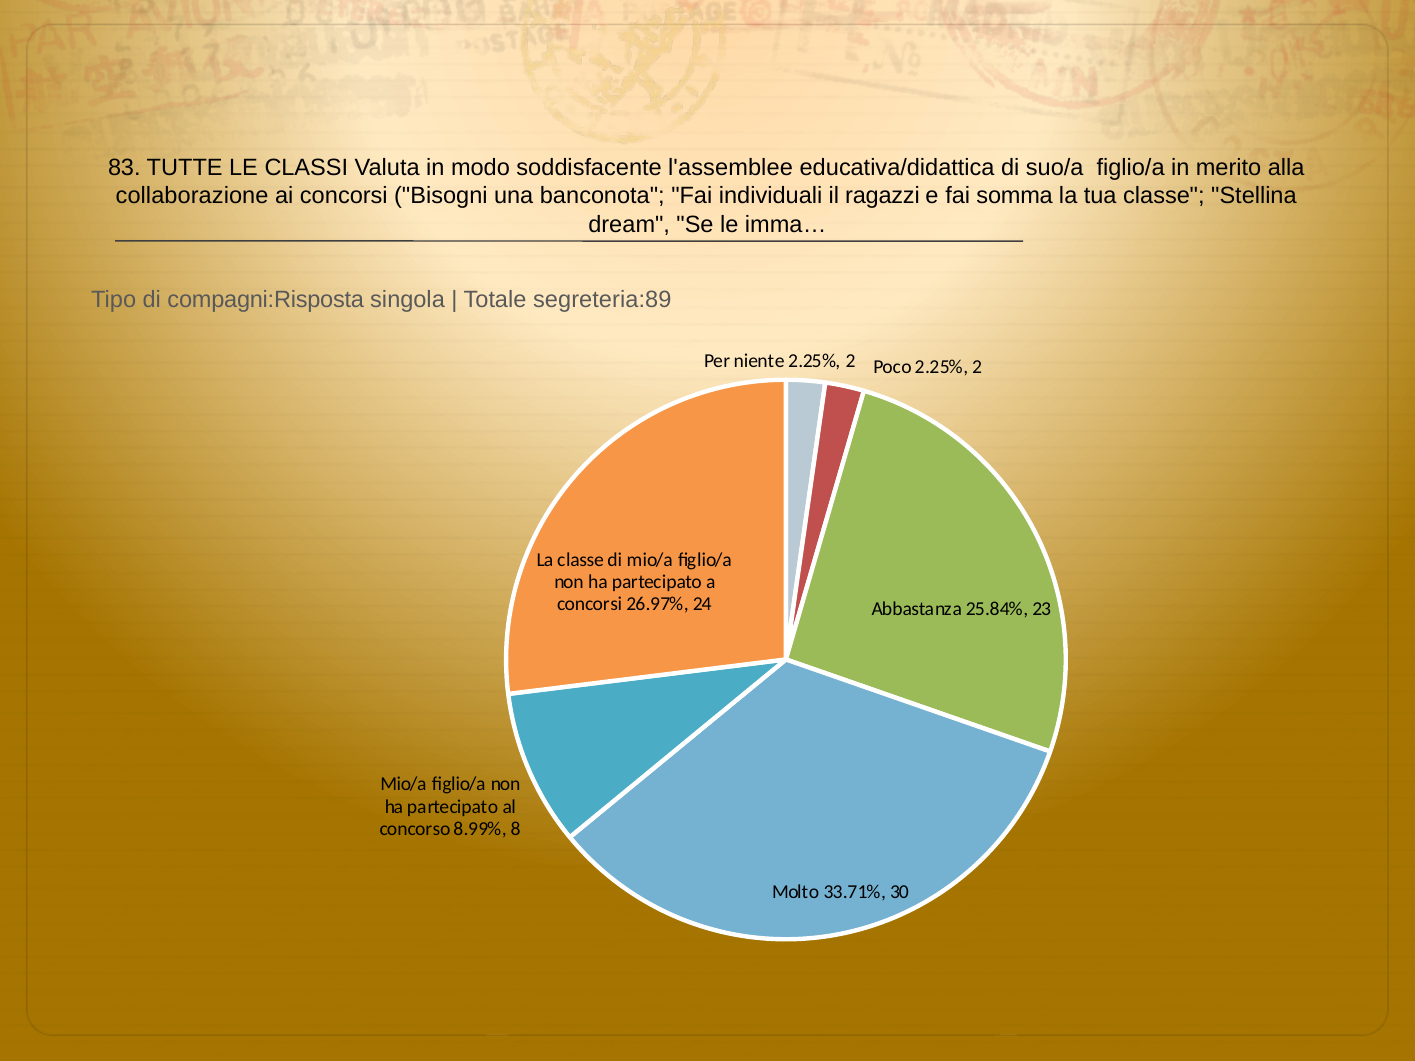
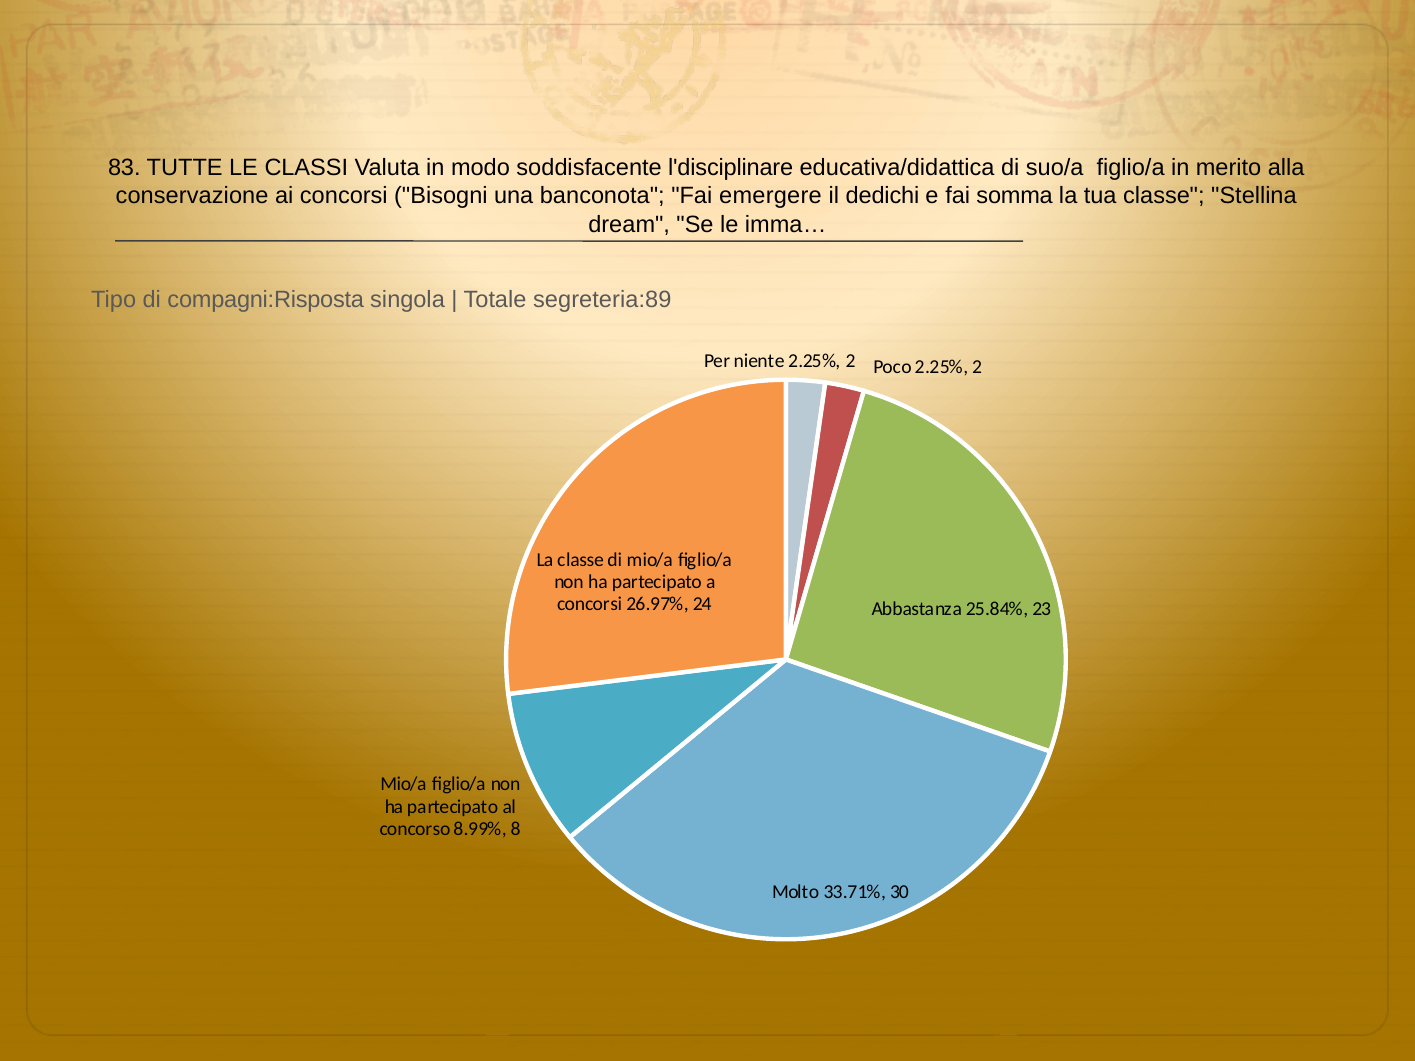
l'assemblee: l'assemblee -> l'disciplinare (731, 168)
collaborazione: collaborazione -> conservazione (192, 196)
individuali: individuali -> emergere (770, 196)
ragazzi: ragazzi -> dedichi (882, 196)
